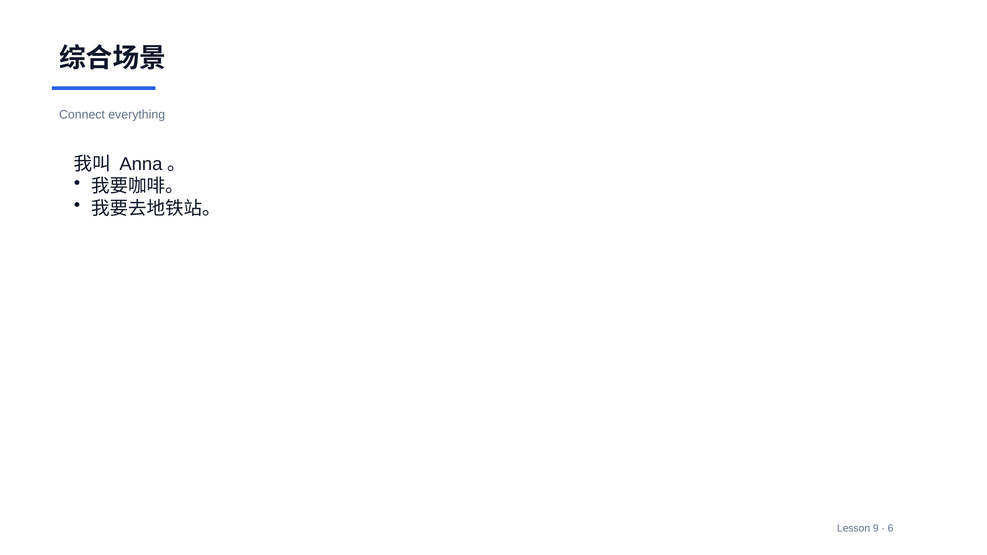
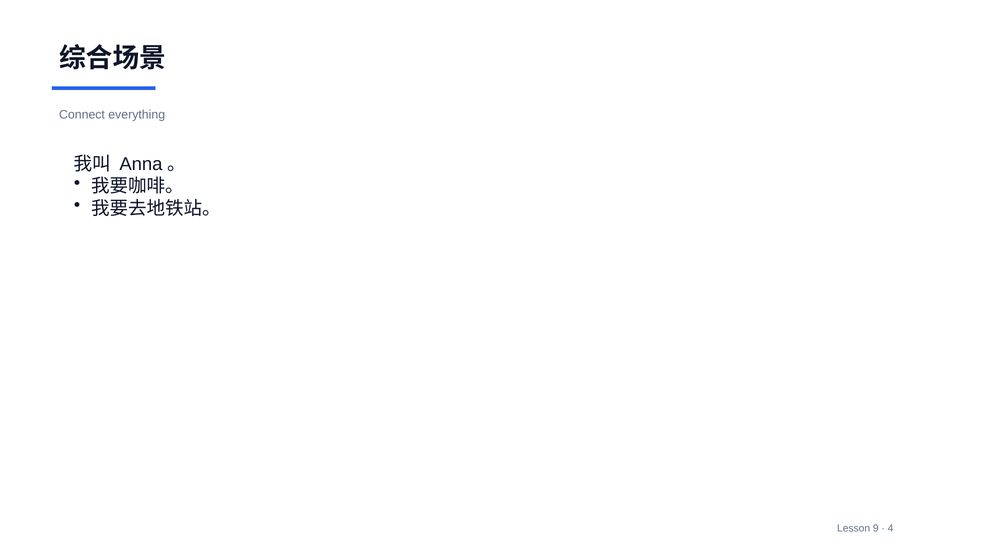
6: 6 -> 4 (891, 529)
